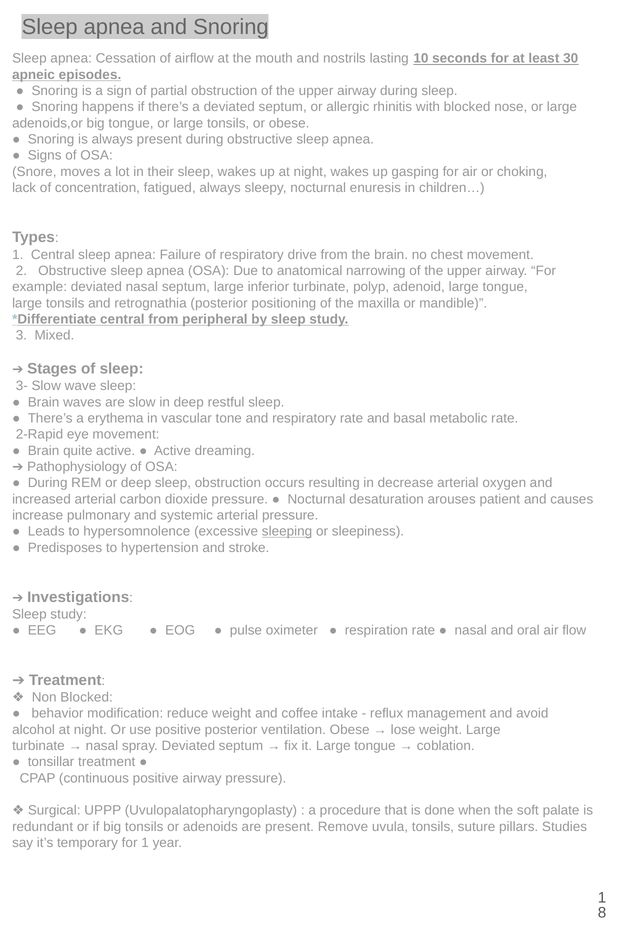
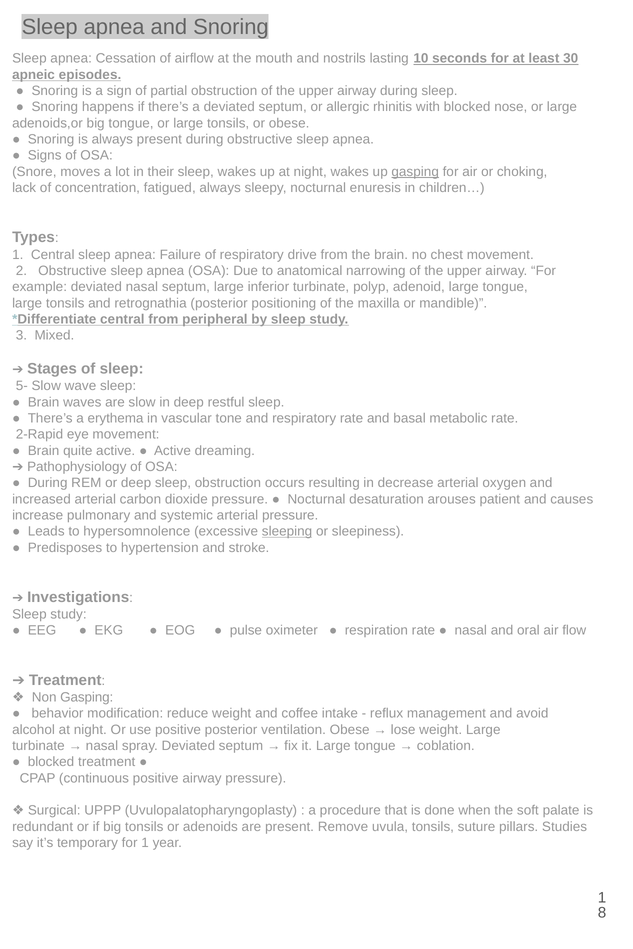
gasping underline: none -> present (415, 172)
3-: 3- -> 5- (22, 386)
Non Blocked: Blocked -> Gasping (87, 698)
tonsillar: tonsillar -> blocked (51, 762)
